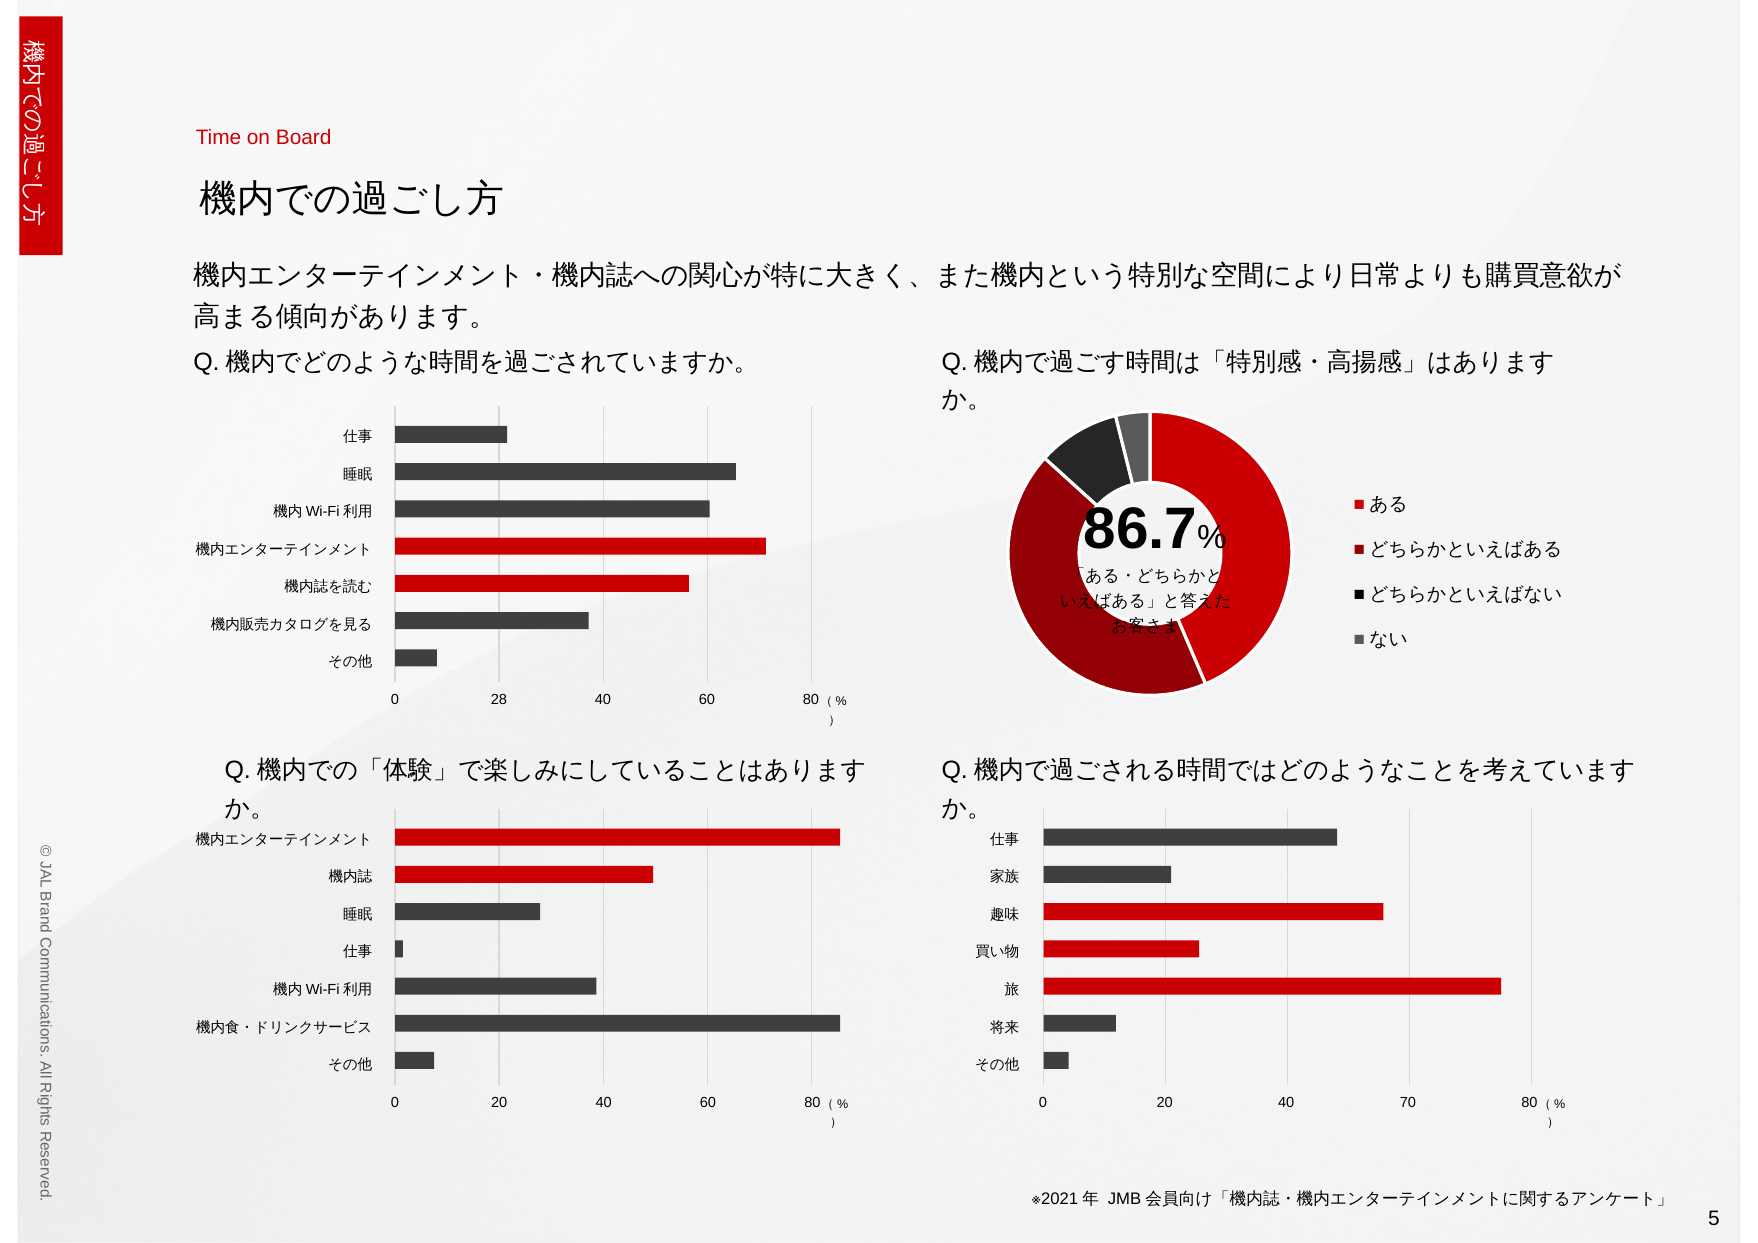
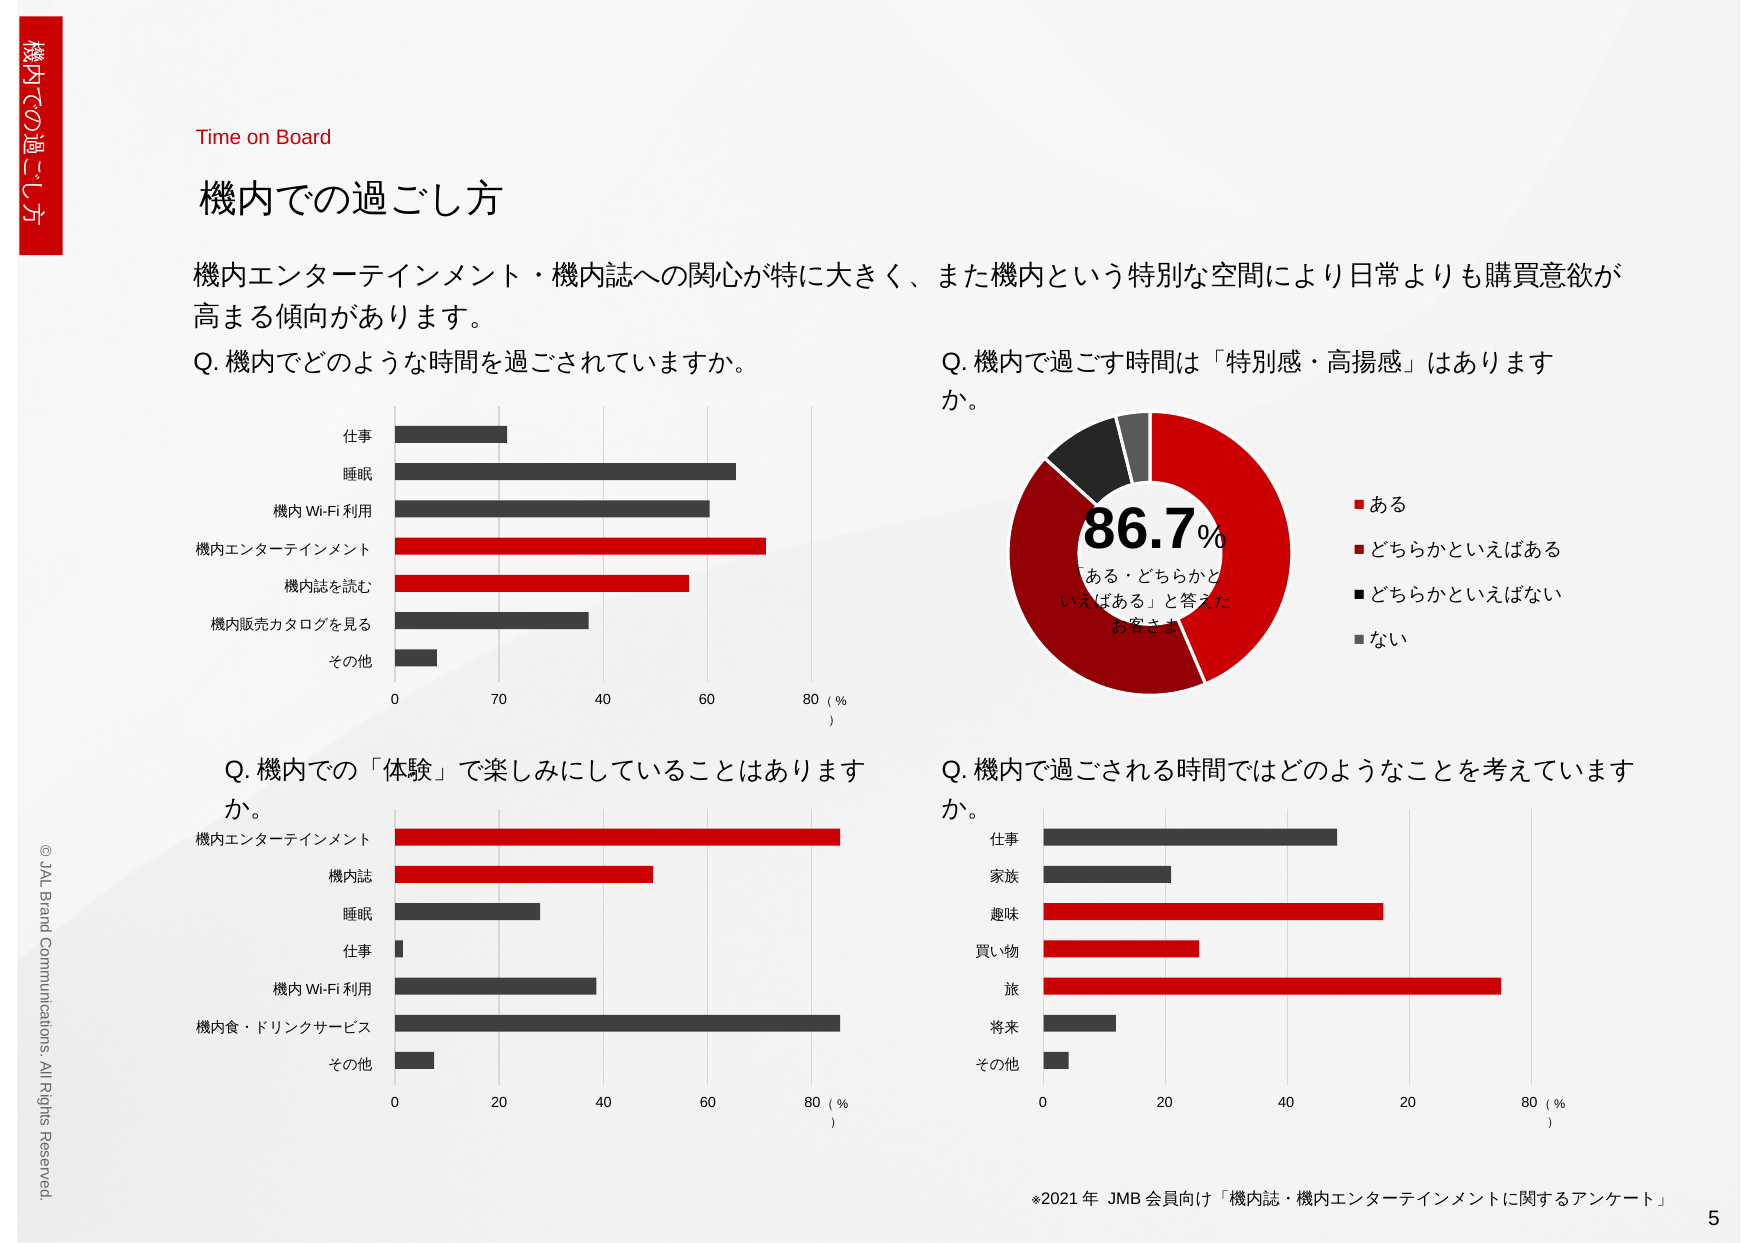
28: 28 -> 70 (499, 700)
40 70: 70 -> 20 (1408, 1103)
